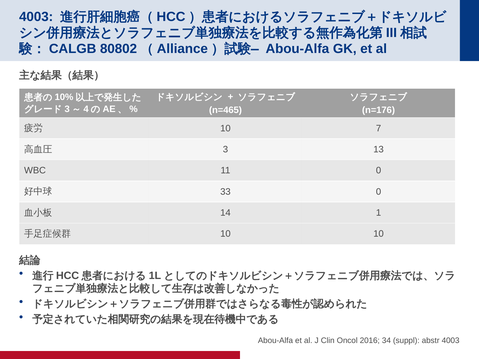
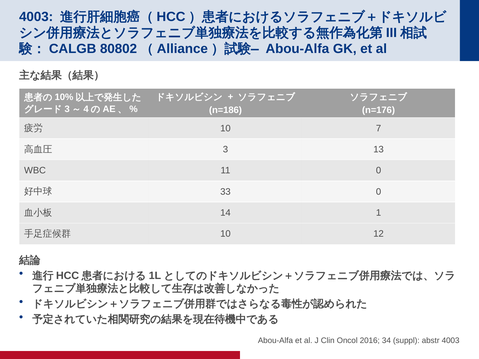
n=465: n=465 -> n=186 (225, 110)
10 10: 10 -> 12 (379, 234)
